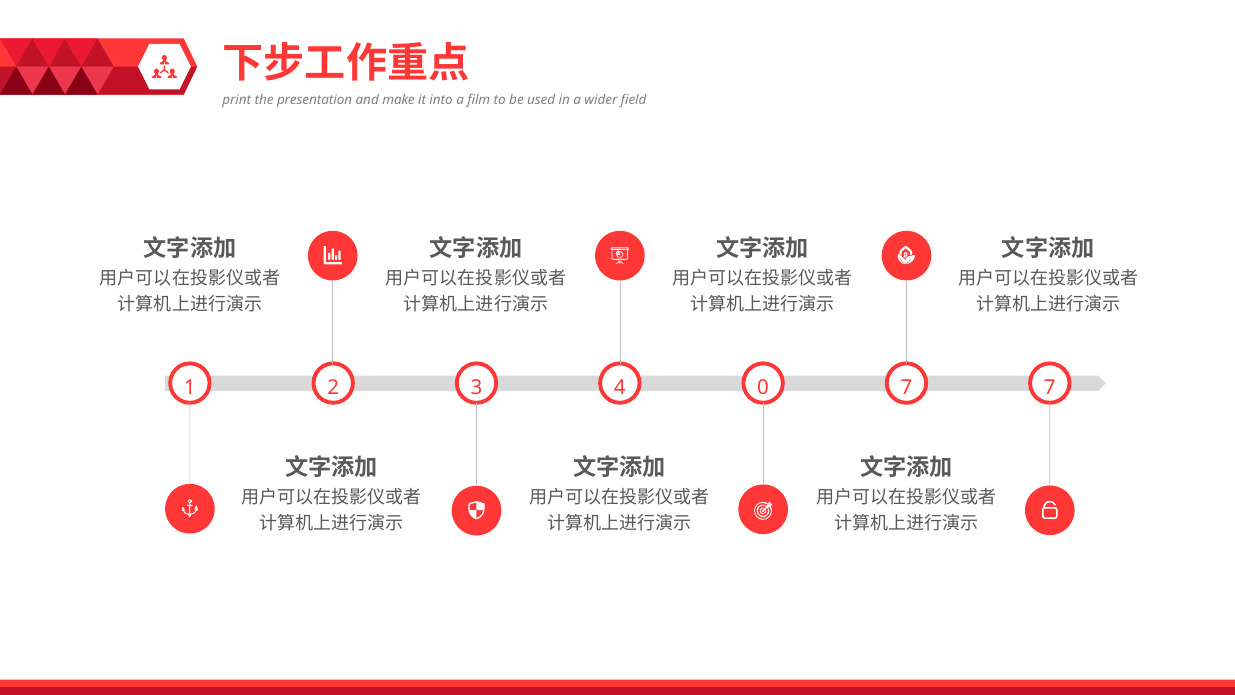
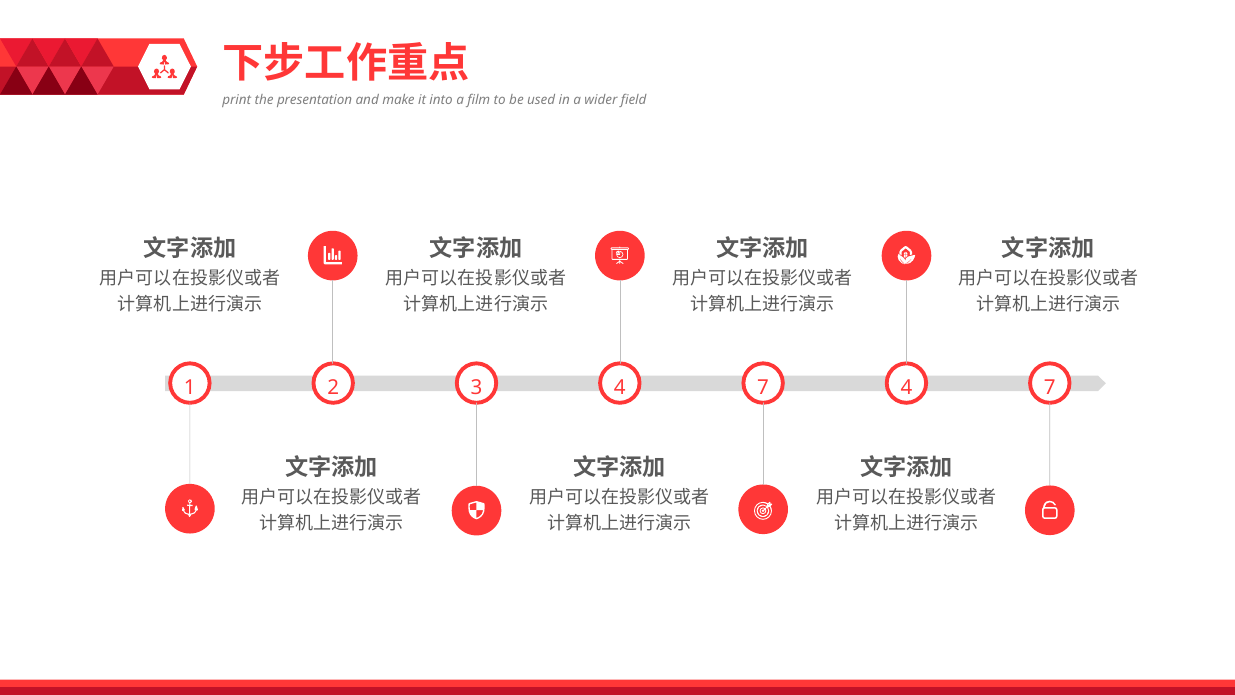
3 0: 0 -> 7 (763, 388)
4 7: 7 -> 4 (906, 388)
